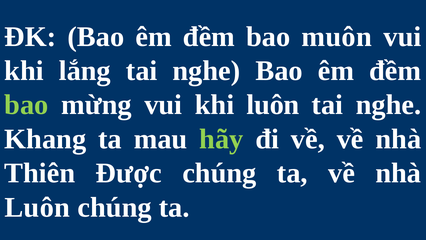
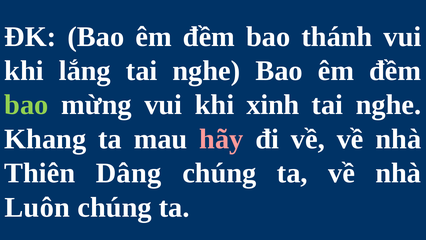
muôn: muôn -> thánh (337, 37)
khi luôn: luôn -> xinh (273, 105)
hãy colour: light green -> pink (221, 139)
Được: Được -> Dâng (129, 173)
